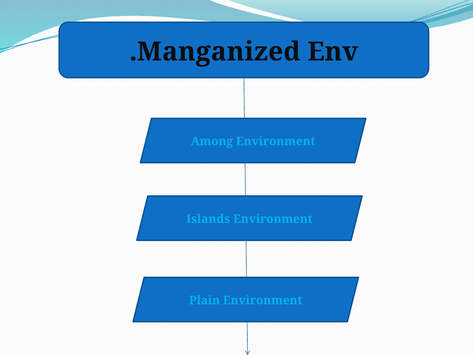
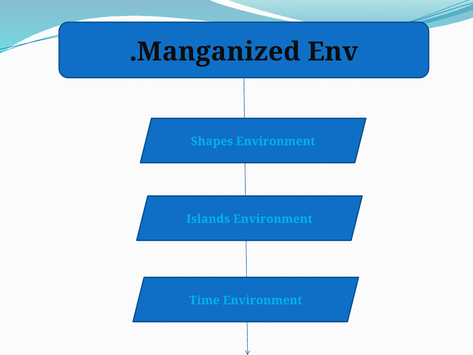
Among: Among -> Shapes (212, 141)
Plain: Plain -> Time (204, 300)
